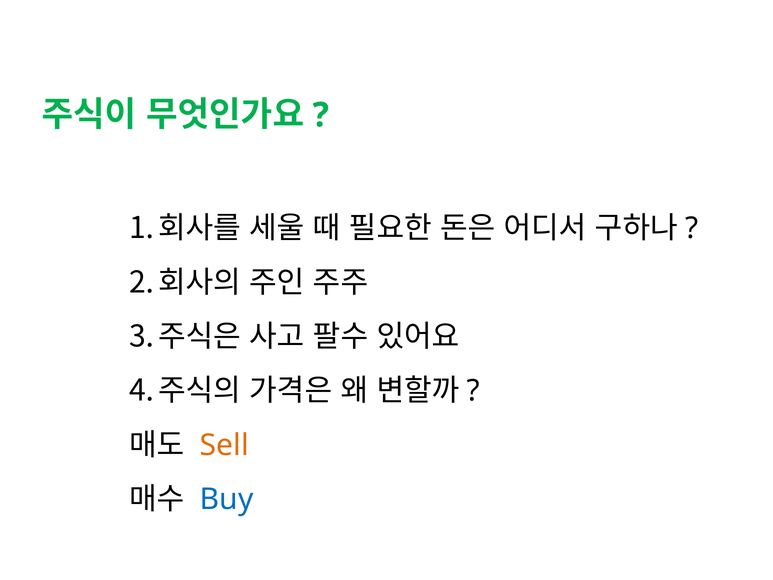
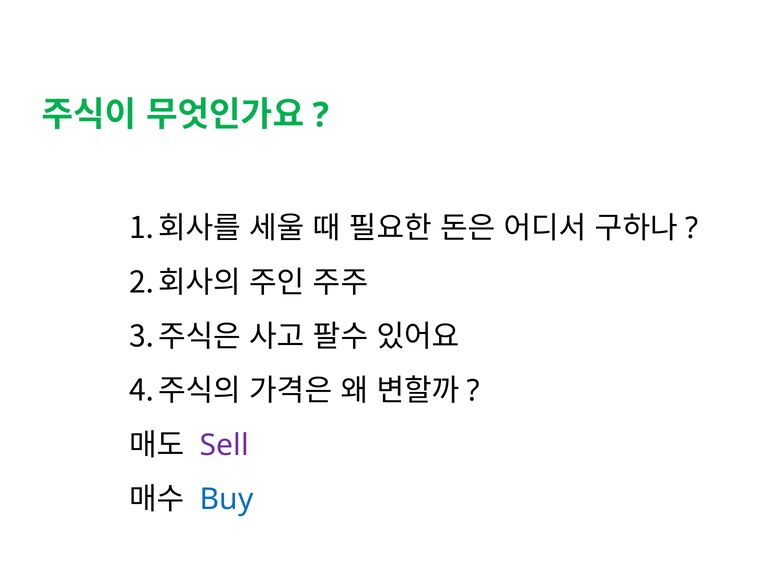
Sell colour: orange -> purple (224, 445)
